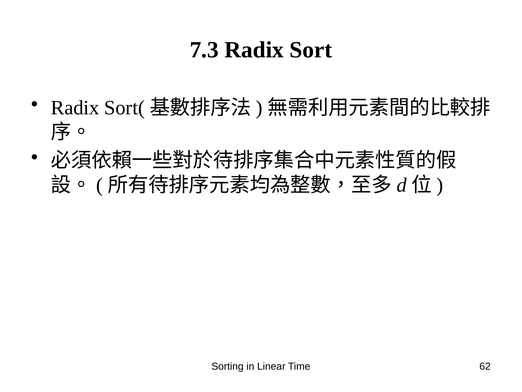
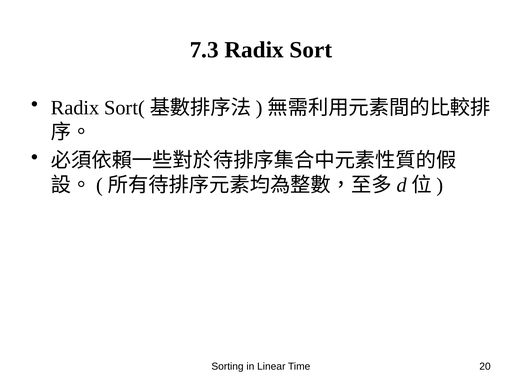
62: 62 -> 20 (485, 366)
